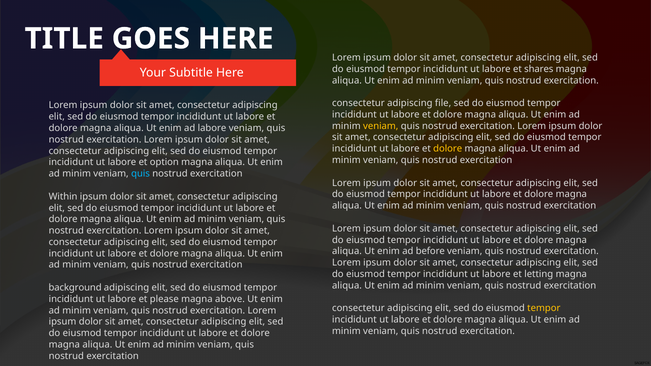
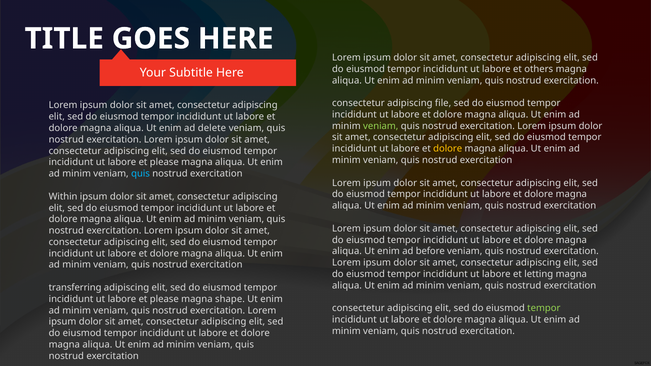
shares: shares -> others (539, 69)
veniam colour: yellow -> light green (381, 126)
ad labore: labore -> delete (212, 128)
option: option -> please (164, 162)
background: background -> transferring (75, 288)
above: above -> shape (230, 299)
tempor colour: yellow -> light green (544, 308)
